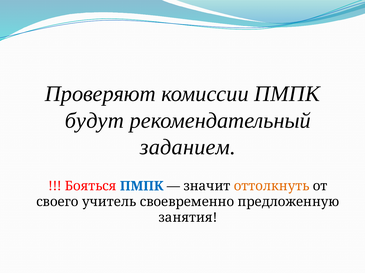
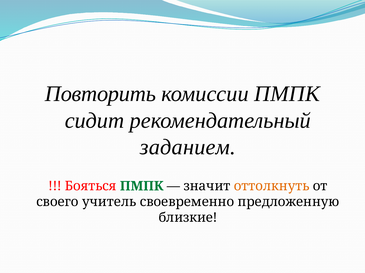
Проверяют: Проверяют -> Повторить (100, 94)
будут: будут -> сидит (94, 121)
ПМПК colour: blue -> green (142, 187)
занятия: занятия -> близкие (188, 218)
